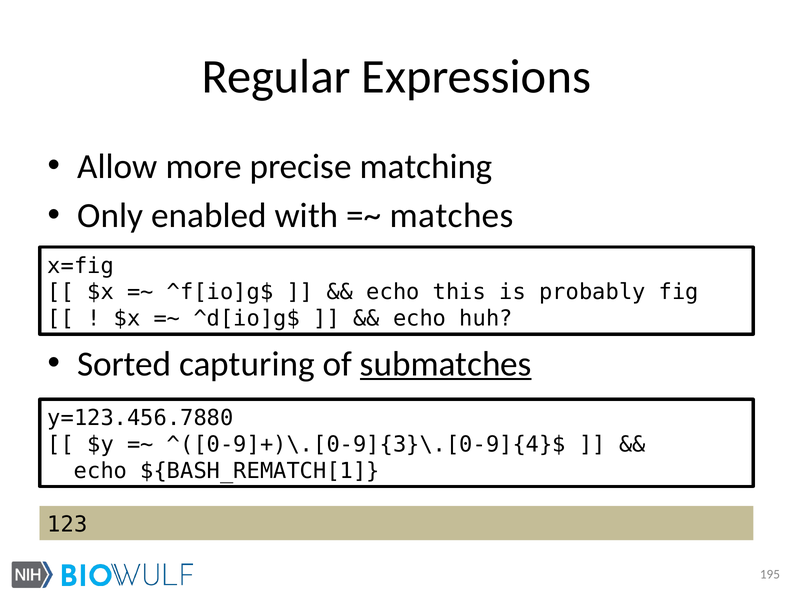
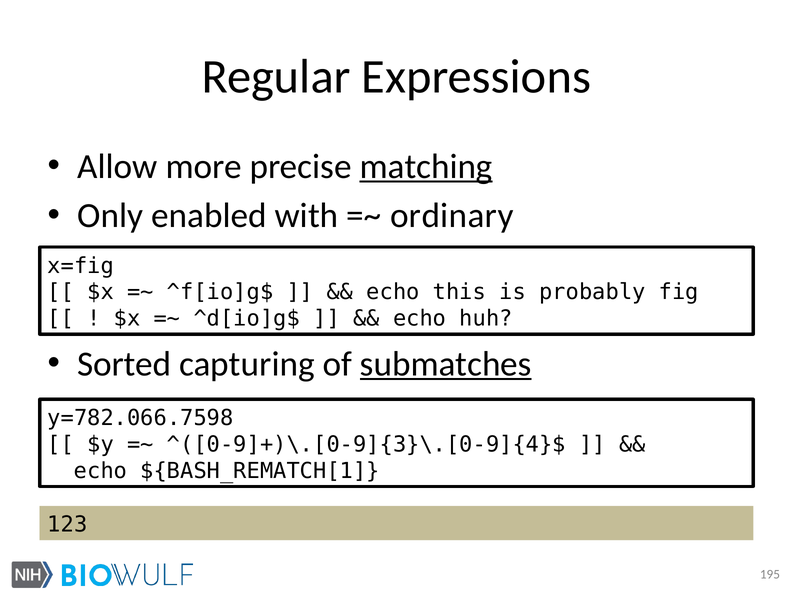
matching underline: none -> present (426, 166)
matches: matches -> ordinary (452, 216)
y=123.456.7880: y=123.456.7880 -> y=782.066.7598 (140, 418)
